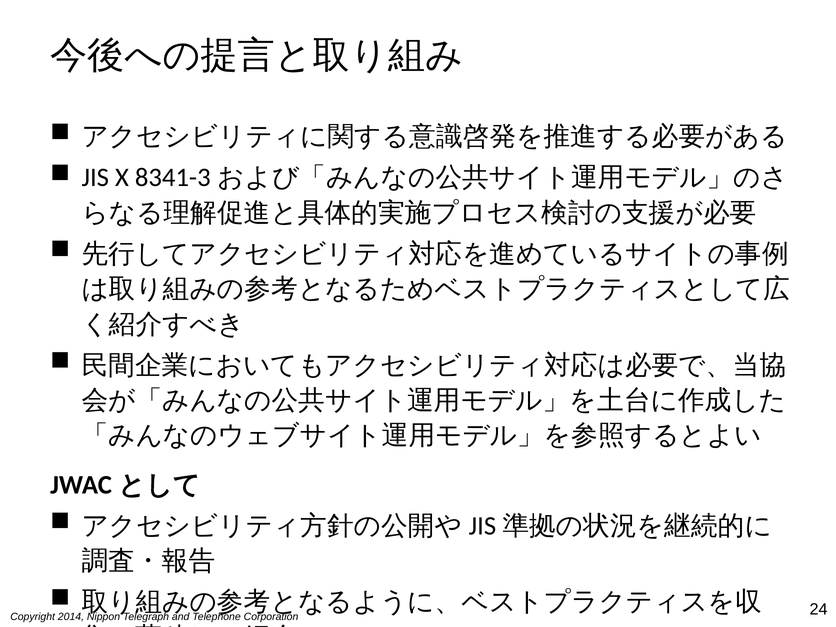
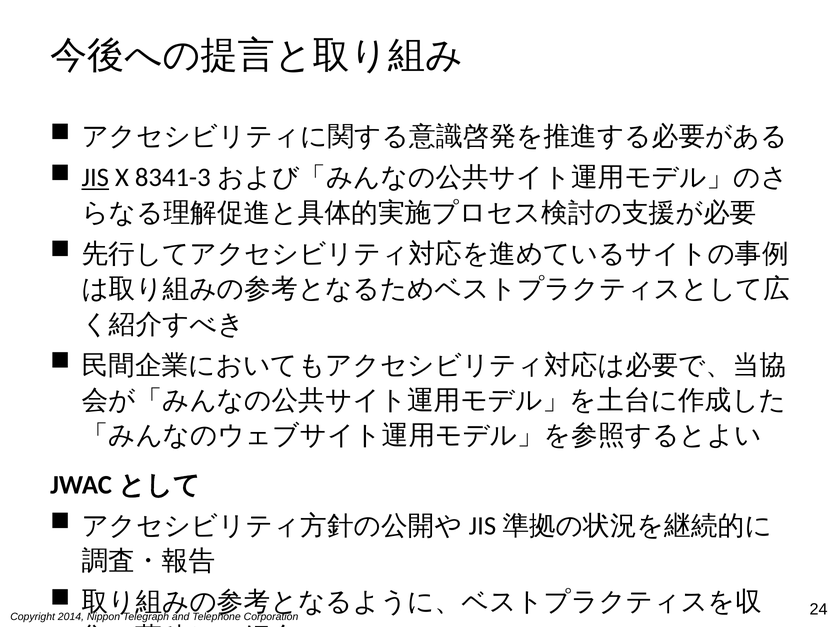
JIS underline: none -> present (95, 178)
